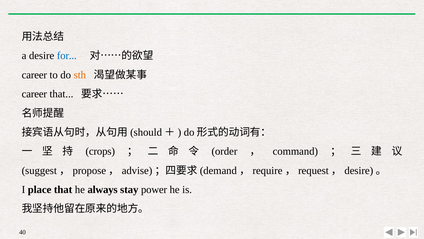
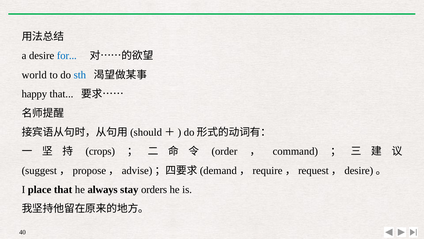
career: career -> world (34, 75)
sth colour: orange -> blue (80, 75)
career: career -> happy (34, 94)
power: power -> orders (154, 189)
